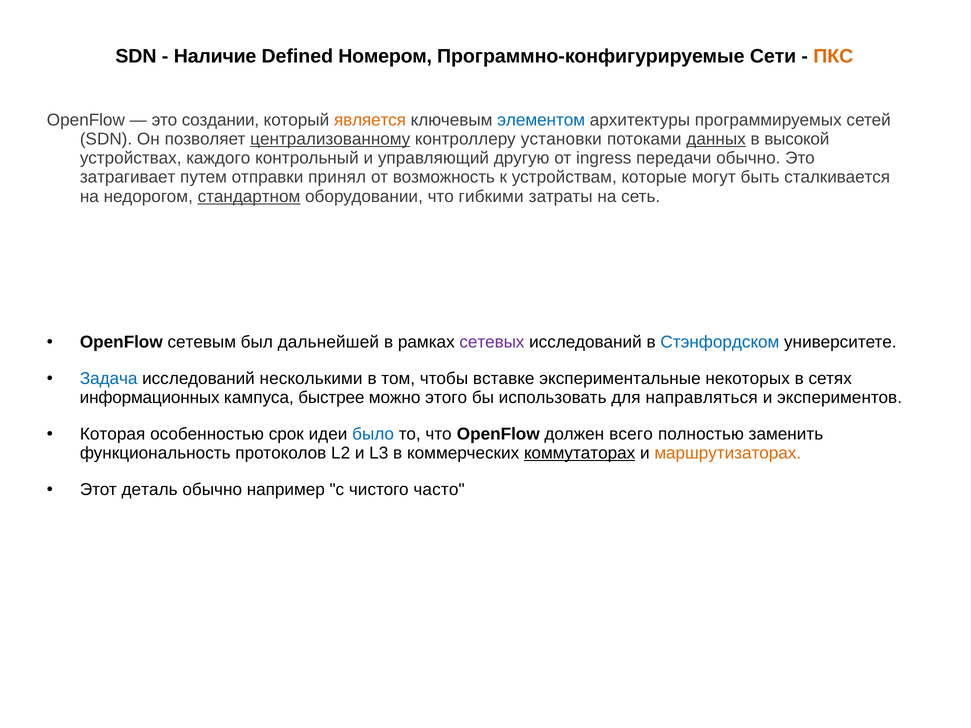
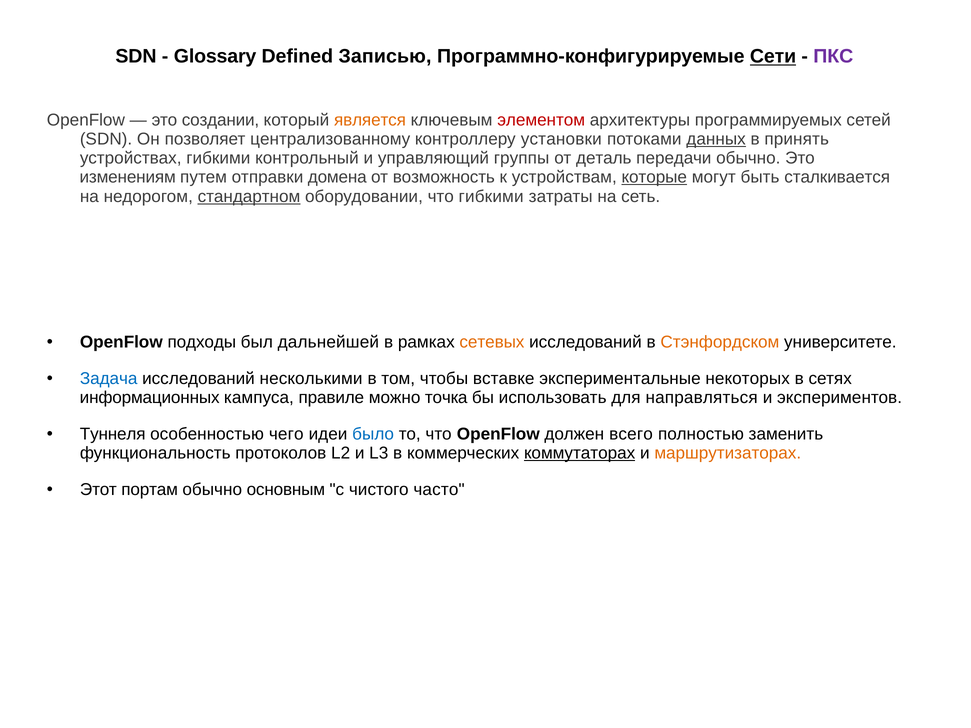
Наличие: Наличие -> Glossary (215, 56)
Номером: Номером -> Записью (385, 56)
Сети underline: none -> present (773, 56)
ПКС colour: orange -> purple (833, 56)
элементом colour: blue -> red (541, 120)
централизованному underline: present -> none (330, 139)
высокой: высокой -> принять (797, 139)
устройствах каждого: каждого -> гибкими (218, 158)
другую: другую -> группы (522, 158)
ingress: ingress -> деталь (604, 158)
затрагивает: затрагивает -> изменениям (128, 177)
принял: принял -> домена (337, 177)
которые underline: none -> present (654, 177)
сетевым: сетевым -> подходы (202, 342)
сетевых colour: purple -> orange (492, 342)
Стэнфордском colour: blue -> orange (720, 342)
быстрее: быстрее -> правиле (331, 398)
этого: этого -> точка (446, 398)
Которая: Которая -> Туннеля (113, 434)
срок: срок -> чего (286, 434)
деталь: деталь -> портам (150, 490)
например: например -> основным (286, 490)
